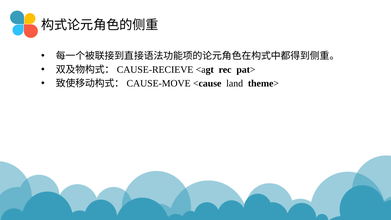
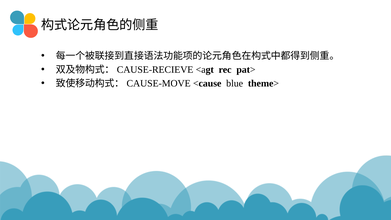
land: land -> blue (235, 83)
